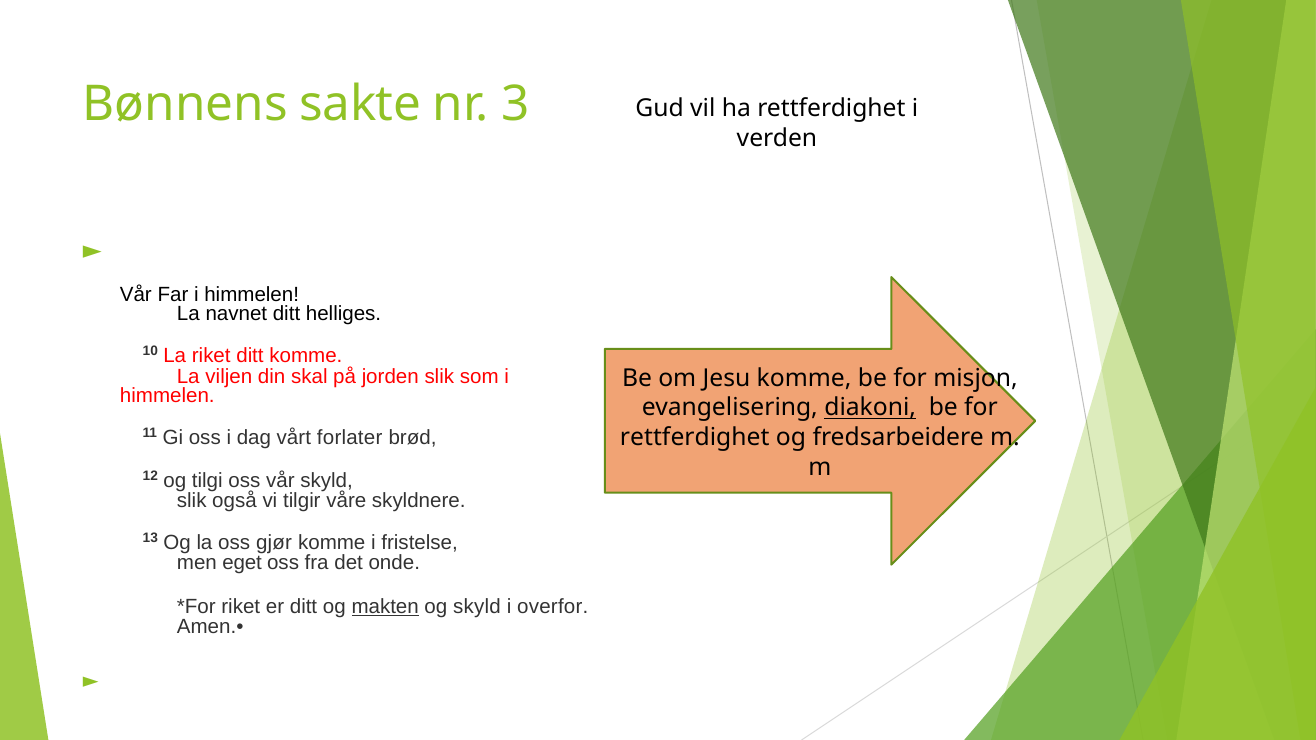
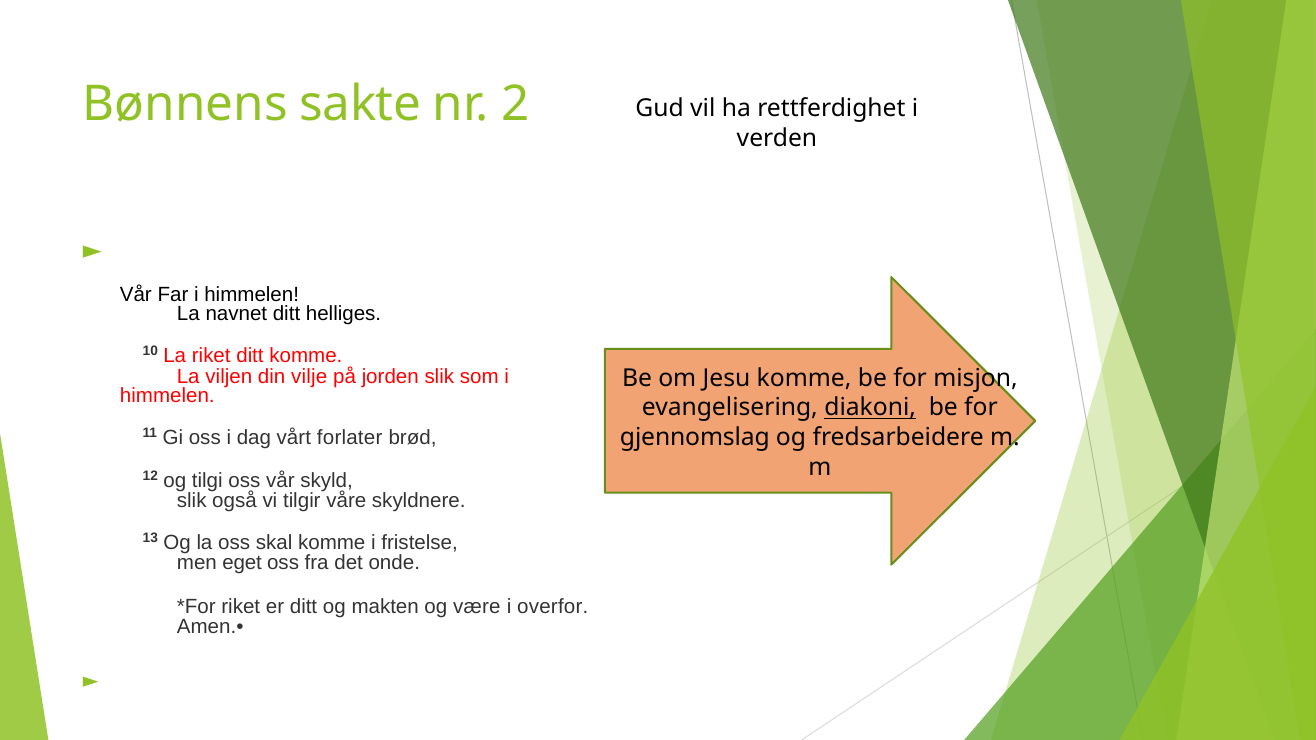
3: 3 -> 2 (516, 104)
skal: skal -> vilje (309, 377)
rettferdighet: rettferdighet -> gjennomslag (695, 438)
gjør: gjør -> skal (274, 543)
makten underline: present -> none (385, 607)
og skyld: skyld -> være (477, 607)
